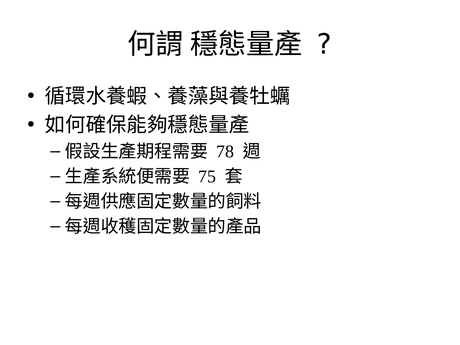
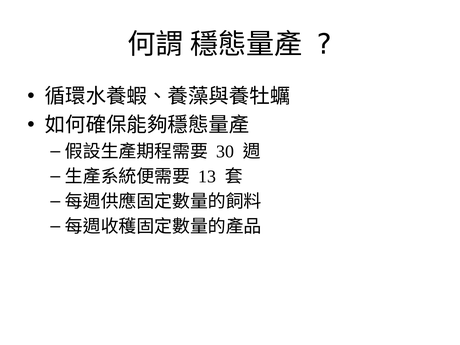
78: 78 -> 30 (225, 152)
75: 75 -> 13 (207, 177)
